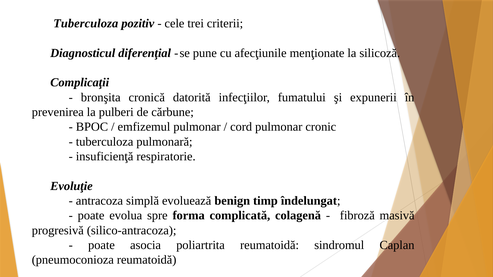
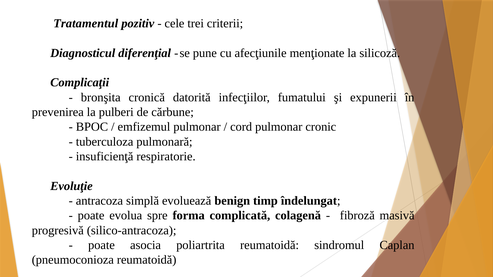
Tuberculoza: Tuberculoza -> Tratamentul (86, 24)
